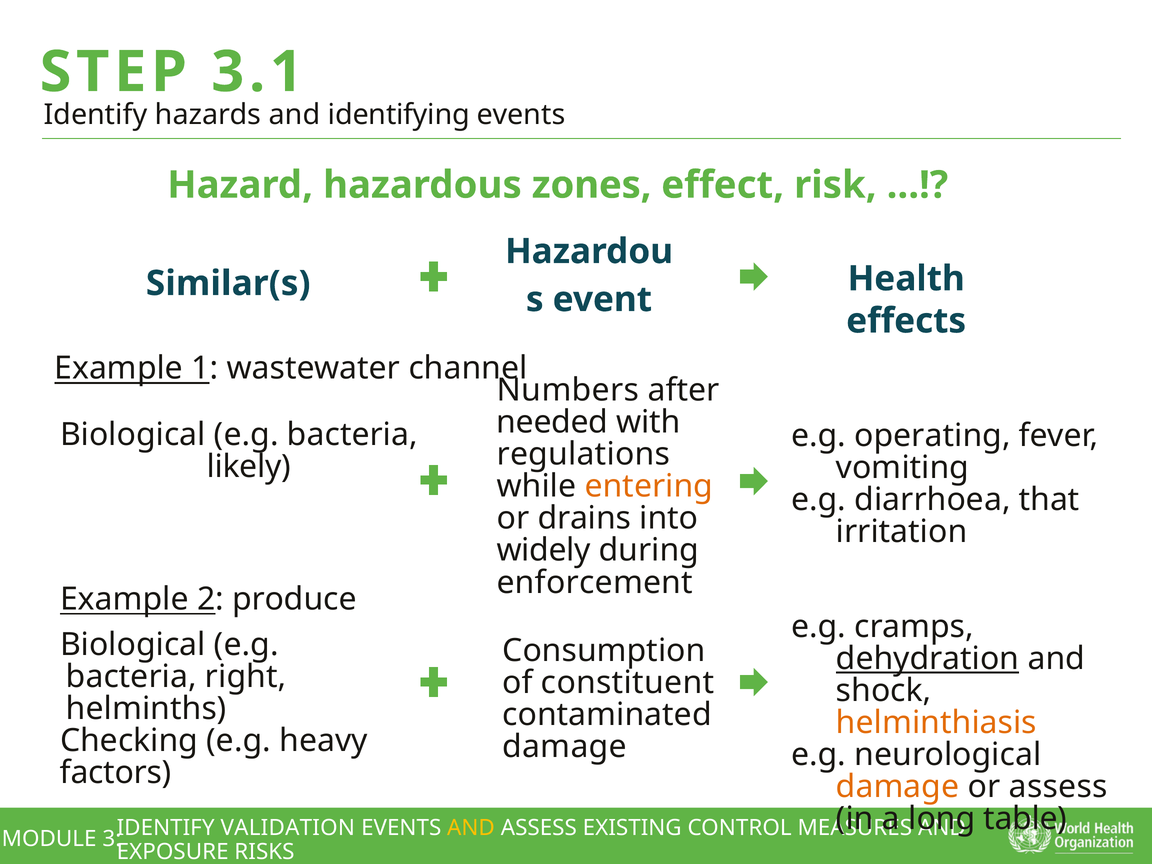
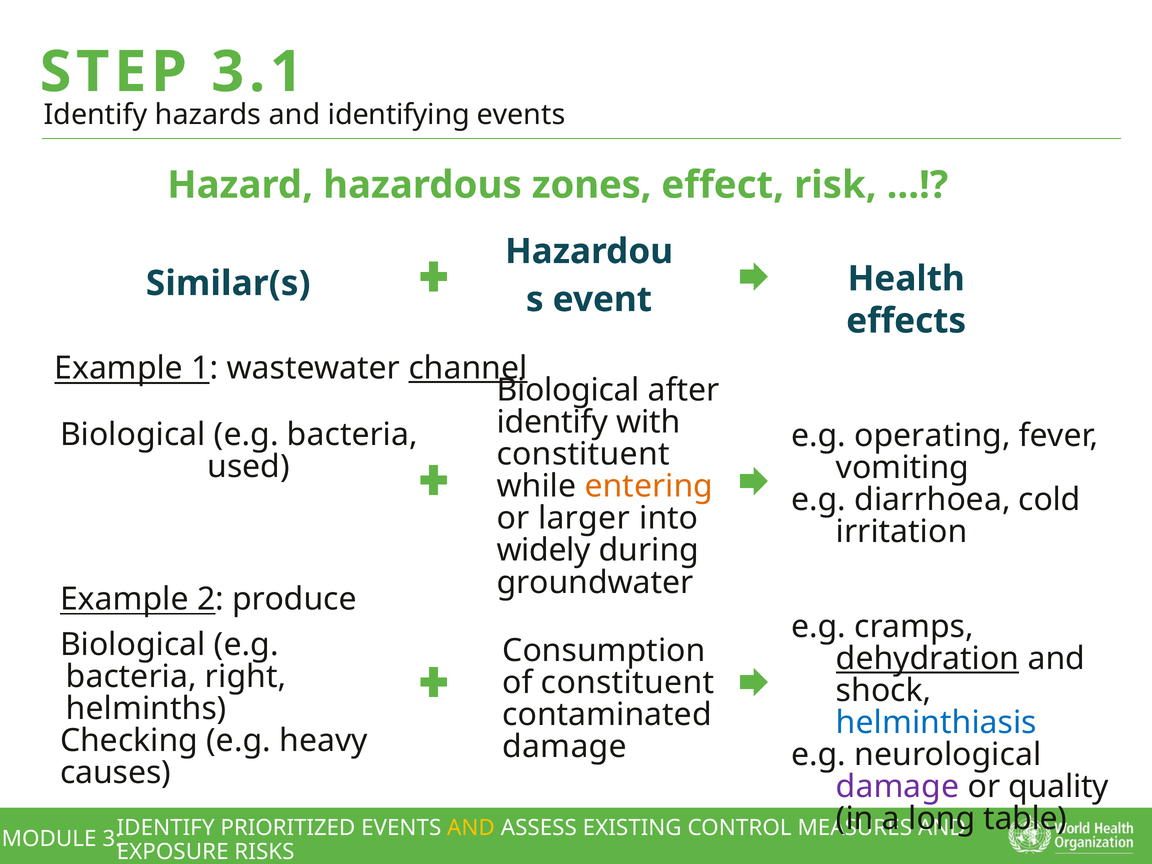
channel underline: none -> present (468, 368)
Numbers: Numbers -> Biological (568, 390)
needed: needed -> identify (552, 422)
regulations: regulations -> constituent (583, 454)
likely: likely -> used (248, 467)
that: that -> cold (1049, 500)
drains: drains -> larger (584, 518)
enforcement: enforcement -> groundwater (595, 582)
helminthiasis colour: orange -> blue (936, 723)
factors: factors -> causes (115, 773)
damage colour: orange -> purple (898, 787)
or assess: assess -> quality (1059, 787)
VALIDATION: VALIDATION -> PRIORITIZED (288, 828)
